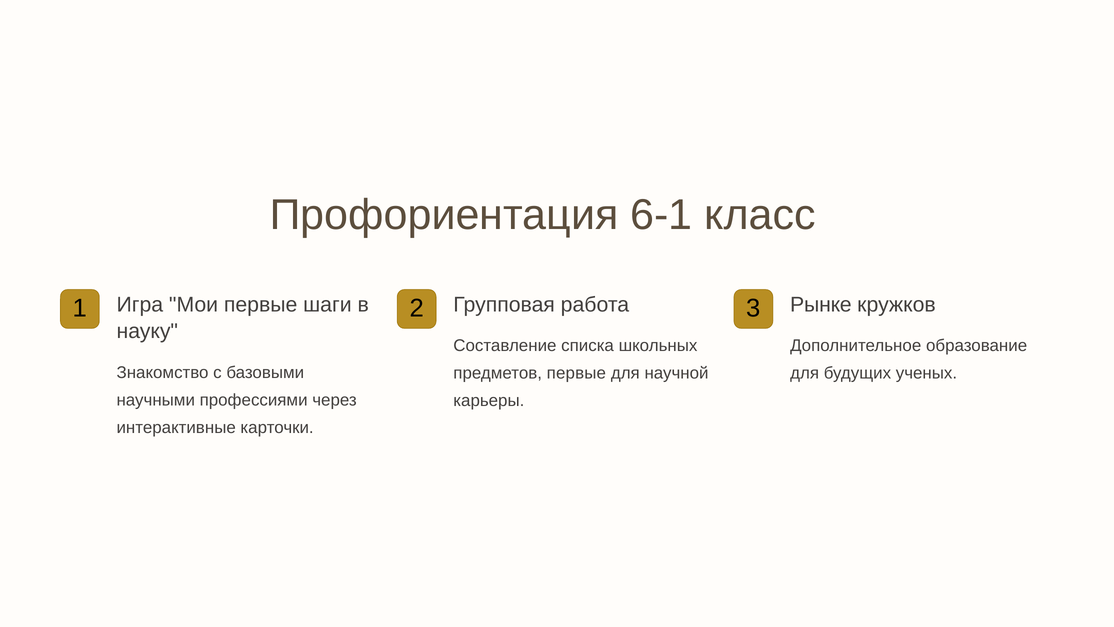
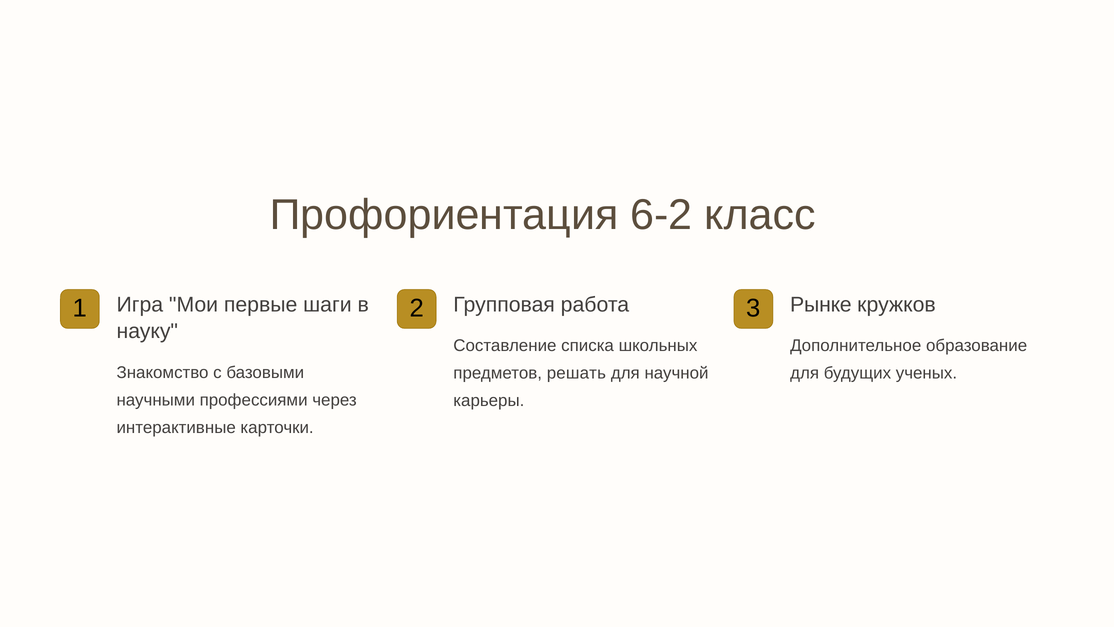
6-1: 6-1 -> 6-2 (661, 215)
предметов первые: первые -> решать (576, 373)
